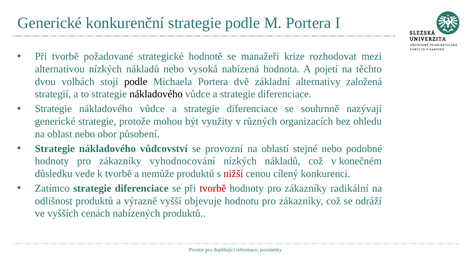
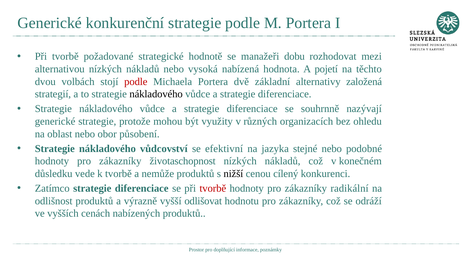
krize: krize -> dobu (294, 57)
podle colour: black -> red (136, 82)
provozní: provozní -> efektivní (224, 149)
oblastí: oblastí -> jazyka (275, 149)
vyhodnocování: vyhodnocování -> životaschopnost (183, 161)
nižší colour: red -> black (233, 174)
objevuje: objevuje -> odlišovat (203, 201)
